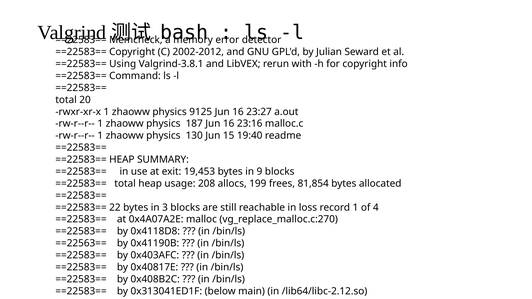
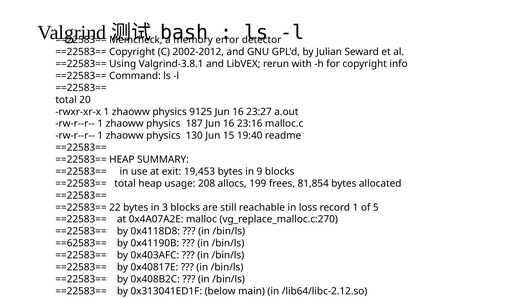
of 4: 4 -> 5 (376, 208)
==22563==: ==22563== -> ==62583== (81, 243)
